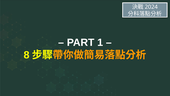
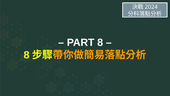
PART 1: 1 -> 8 (100, 42)
